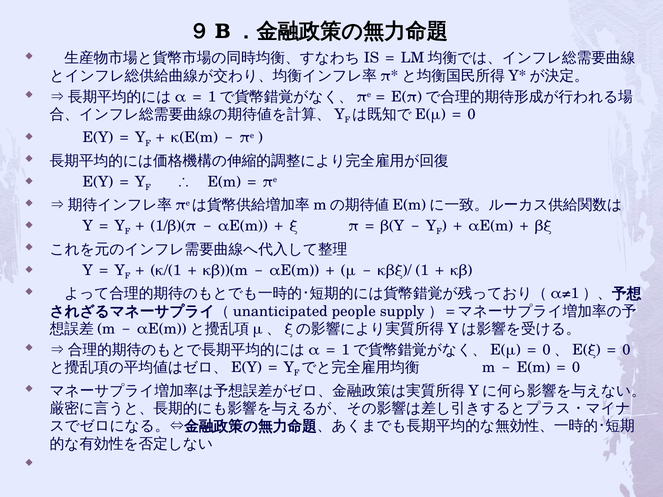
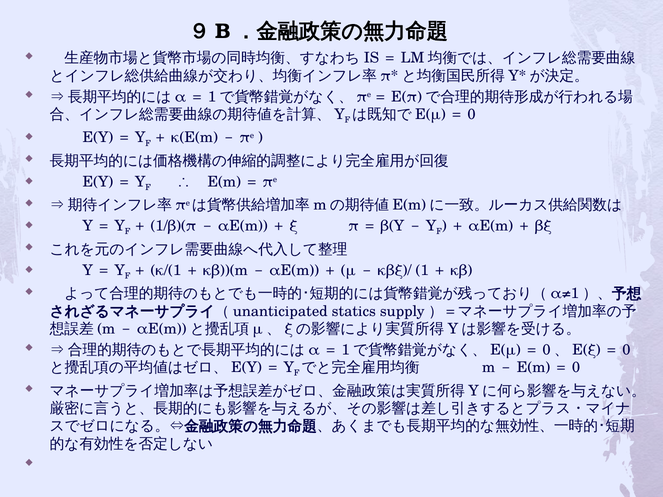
people: people -> statics (354, 311)
